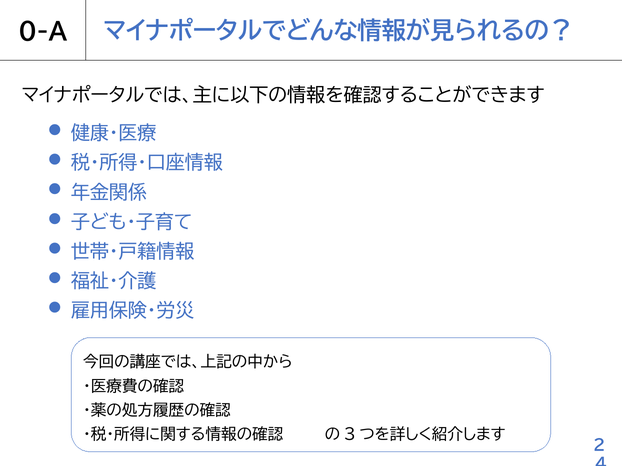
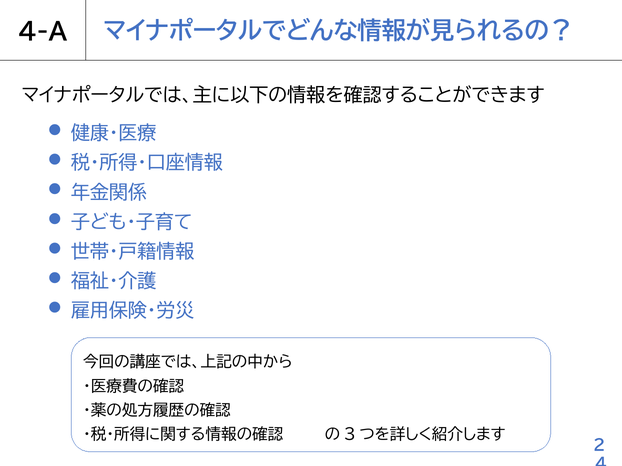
0-A: 0-A -> 4-A (43, 32)
